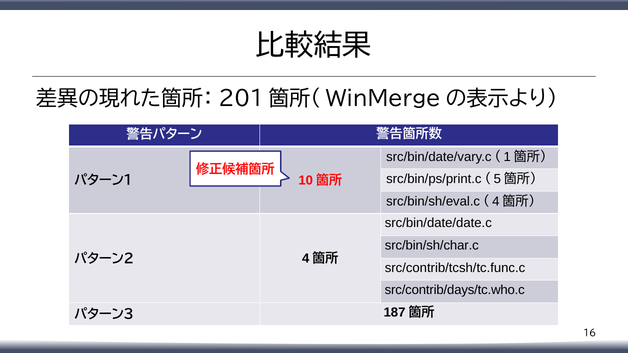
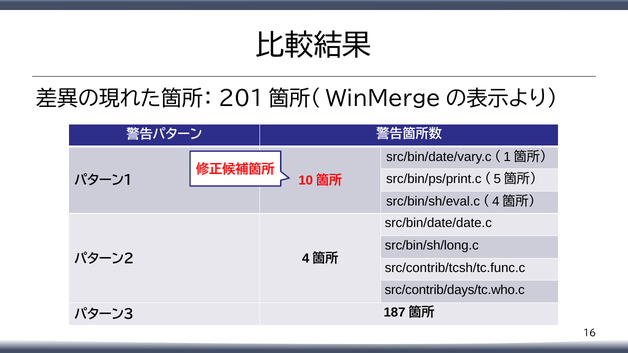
src/bin/sh/char.c: src/bin/sh/char.c -> src/bin/sh/long.c (432, 246)
